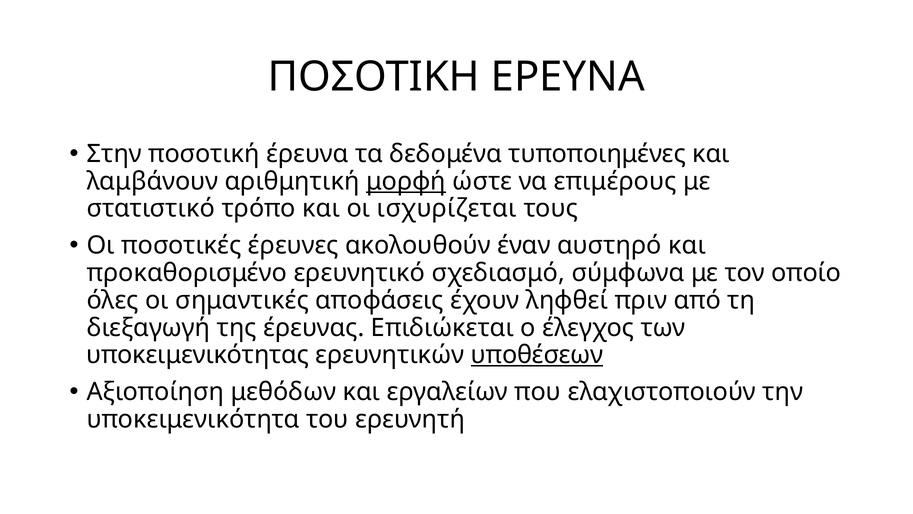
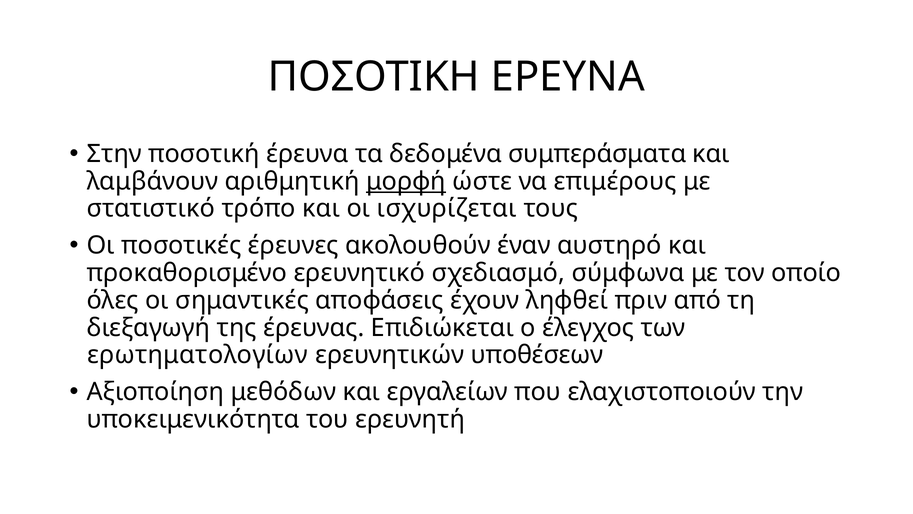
τυποποιημένες: τυποποιημένες -> συμπεράσματα (597, 154)
υποκειμενικότητας: υποκειμενικότητας -> ερωτηματολογίων (197, 355)
υποθέσεων underline: present -> none (537, 355)
